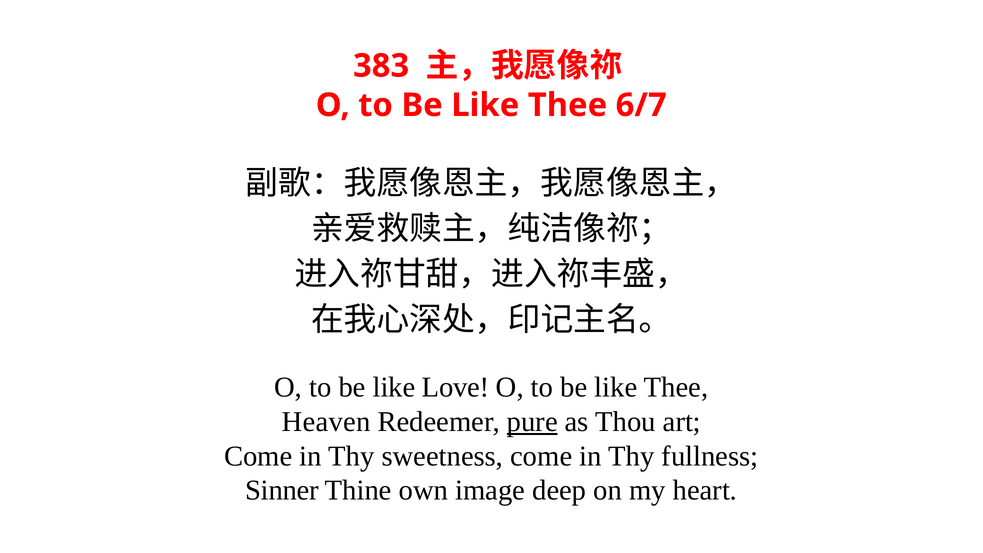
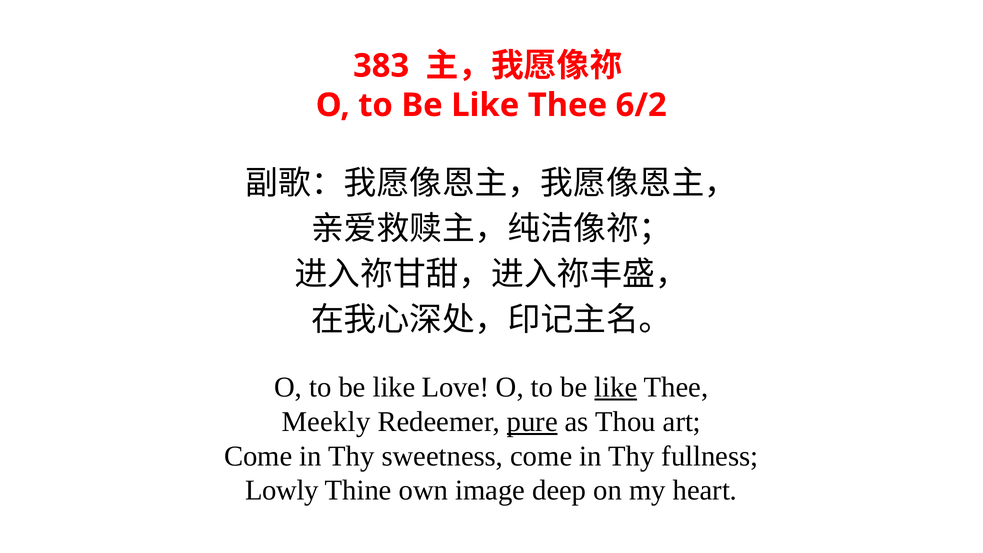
6/7: 6/7 -> 6/2 (641, 105)
like underline: none -> present (616, 387)
Heaven: Heaven -> Meekly (326, 422)
Sinner: Sinner -> Lowly (282, 490)
